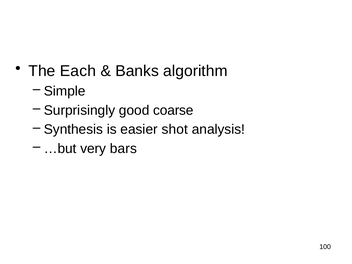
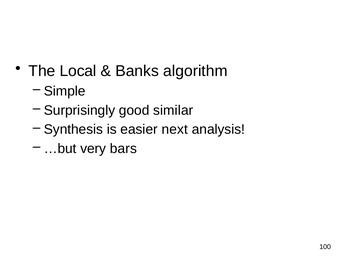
Each: Each -> Local (78, 71)
coarse: coarse -> similar (173, 110)
shot: shot -> next (175, 129)
